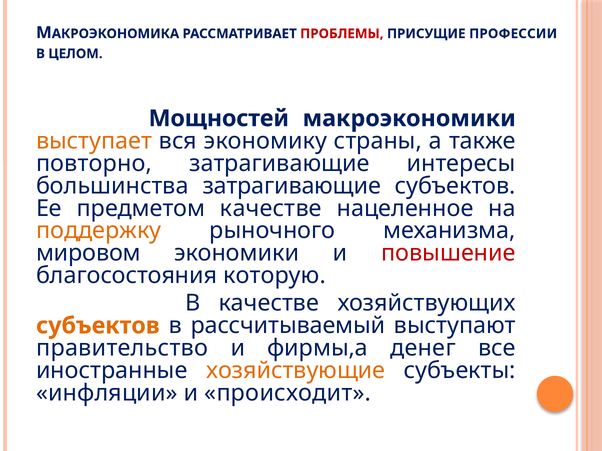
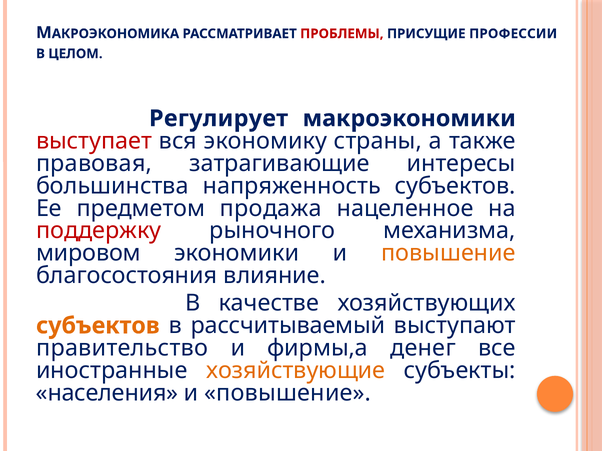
Мощностей: Мощностей -> Регулирует (219, 119)
выступает colour: orange -> red (94, 141)
повторно: повторно -> правовая (94, 164)
большинства затрагивающие: затрагивающие -> напряженность (292, 186)
предметом качестве: качестве -> продажа (271, 209)
поддержку colour: orange -> red (99, 231)
повышение colour: red -> orange (448, 254)
которую: которую -> влияние (275, 276)
инфляции: инфляции -> населения (107, 394)
происходит: происходит -> повышение (288, 394)
